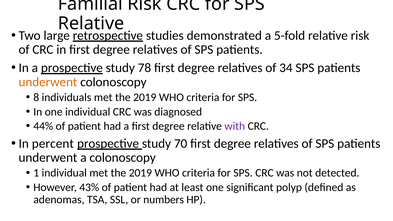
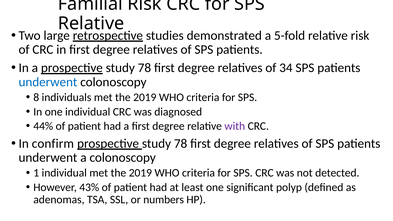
underwent colour: orange -> blue (48, 82)
percent: percent -> confirm (53, 144)
70: 70 -> 78 (181, 144)
